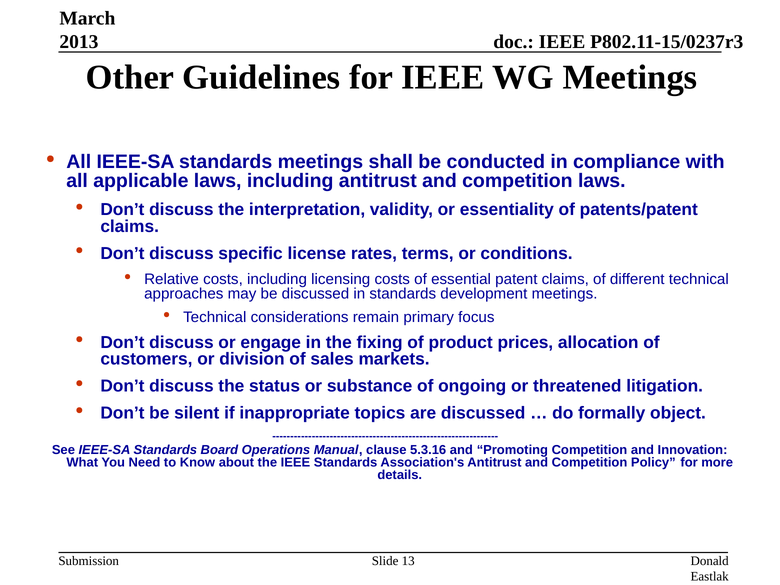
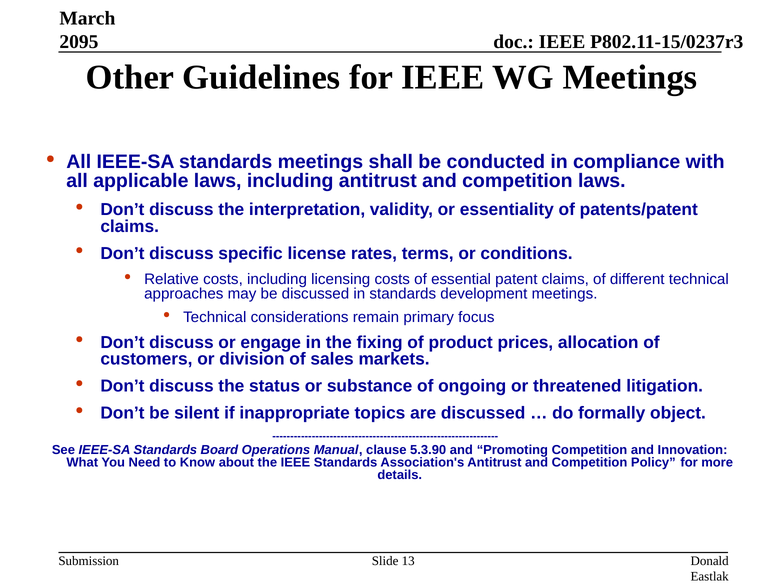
2013: 2013 -> 2095 (79, 42)
5.3.16: 5.3.16 -> 5.3.90 (428, 450)
